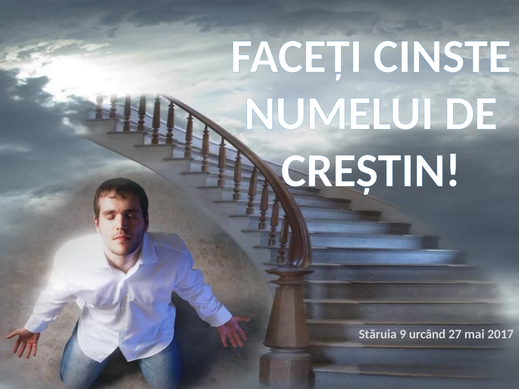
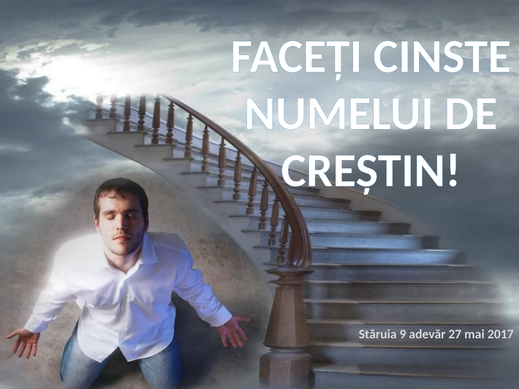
urcând: urcând -> adevăr (427, 334)
